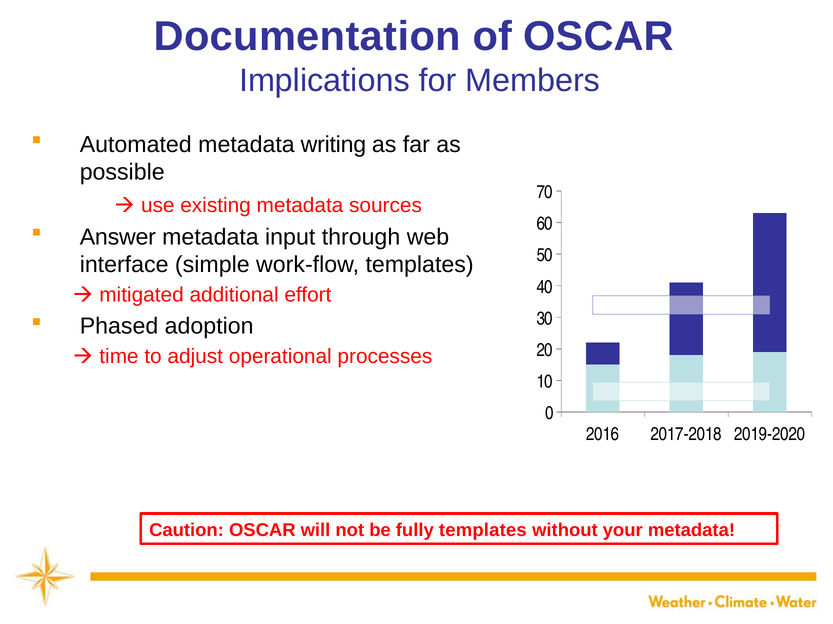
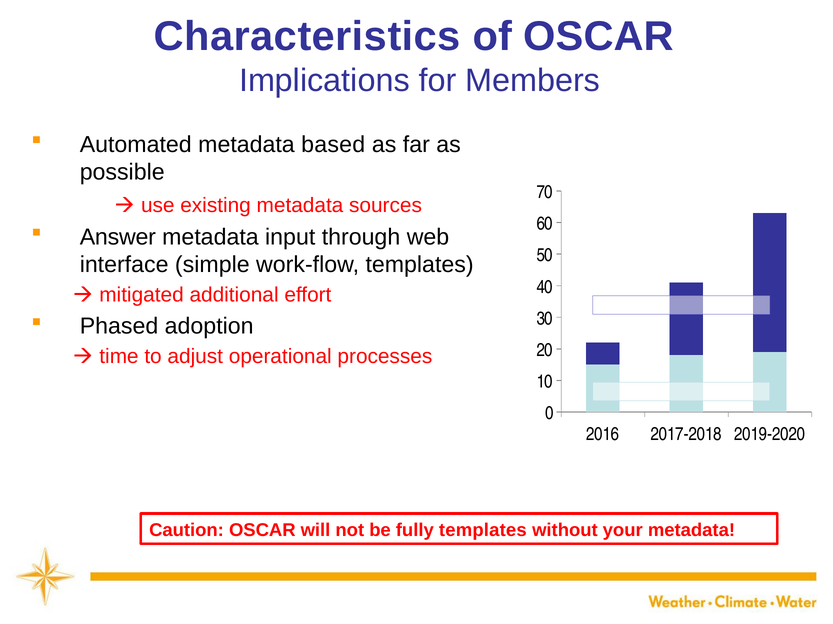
Documentation: Documentation -> Characteristics (307, 37)
writing: writing -> based (333, 145)
